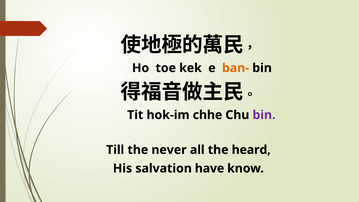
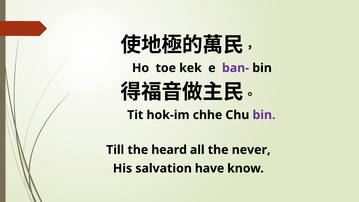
ban- colour: orange -> purple (236, 68)
never: never -> heard (169, 150)
heard: heard -> never (251, 150)
